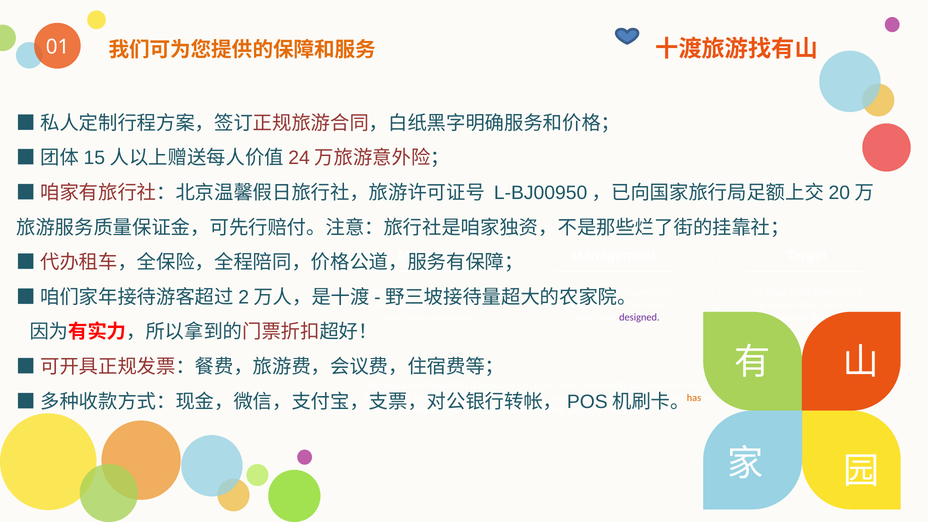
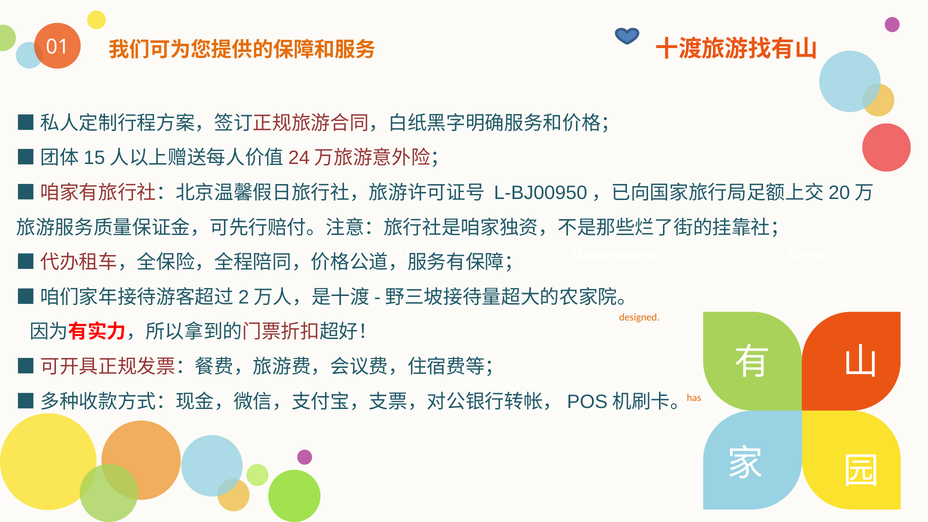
designed colour: purple -> orange (639, 317)
